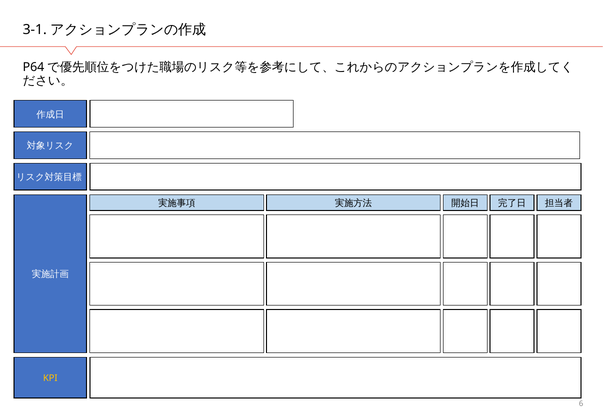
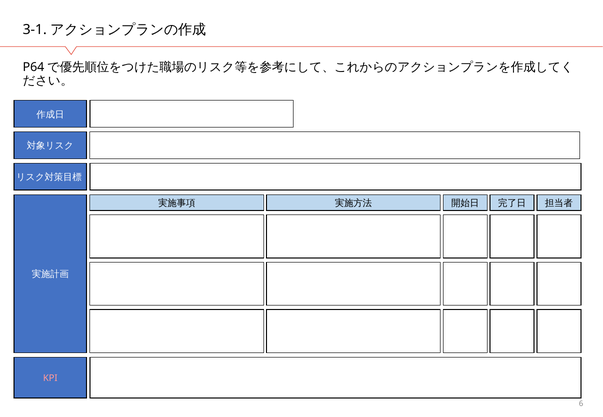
KPI colour: yellow -> pink (50, 379)
